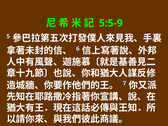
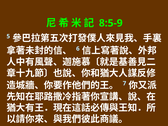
5:5-9: 5:5-9 -> 8:5-9 (111, 23)
